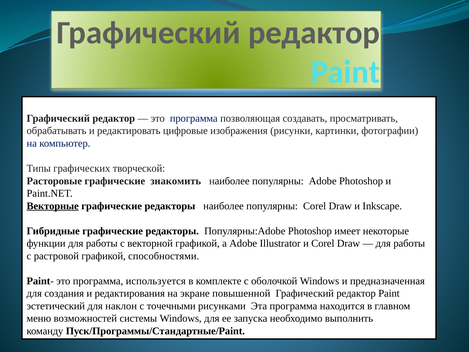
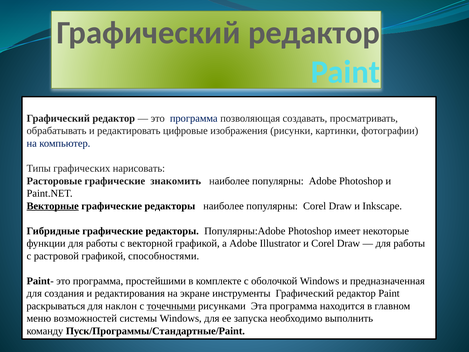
творческой: творческой -> нарисовать (139, 168)
используется: используется -> простейшими (156, 281)
повышенной: повышенной -> инструменты (241, 293)
эстетический: эстетический -> раскрываться (56, 306)
точечными underline: none -> present (171, 306)
